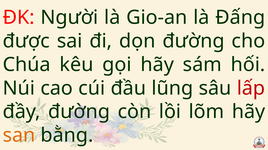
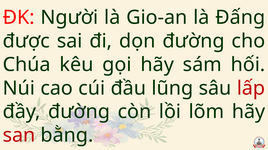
san colour: orange -> red (19, 136)
